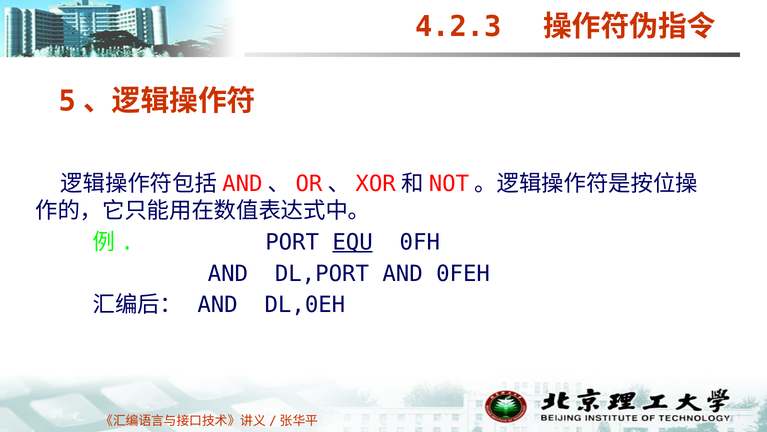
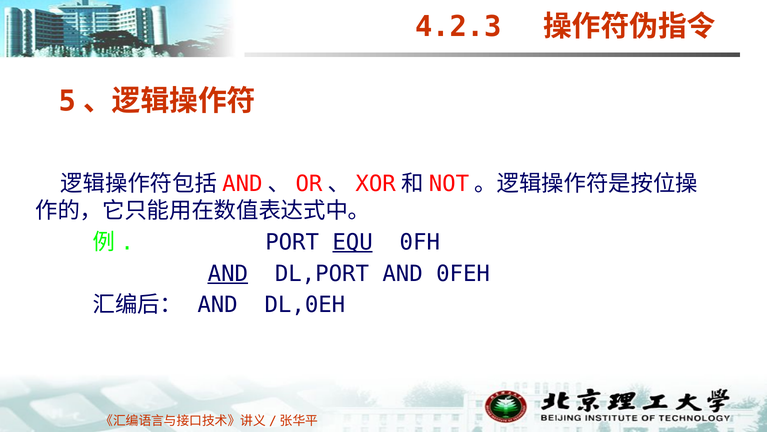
AND underline: none -> present (228, 273)
